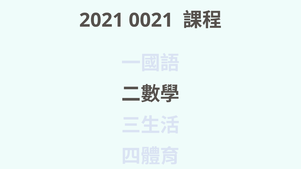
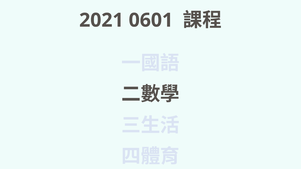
0021: 0021 -> 0601 (151, 20)
